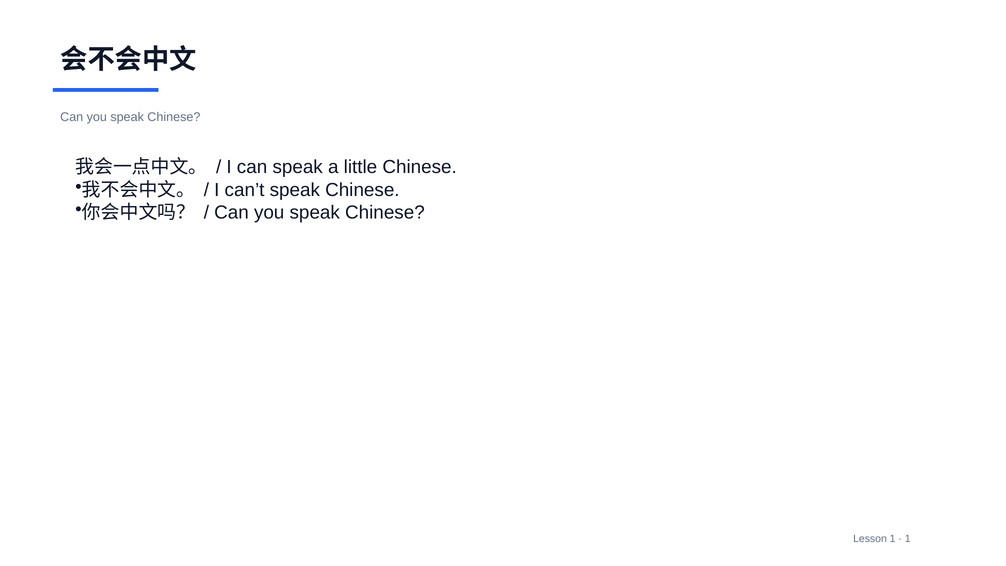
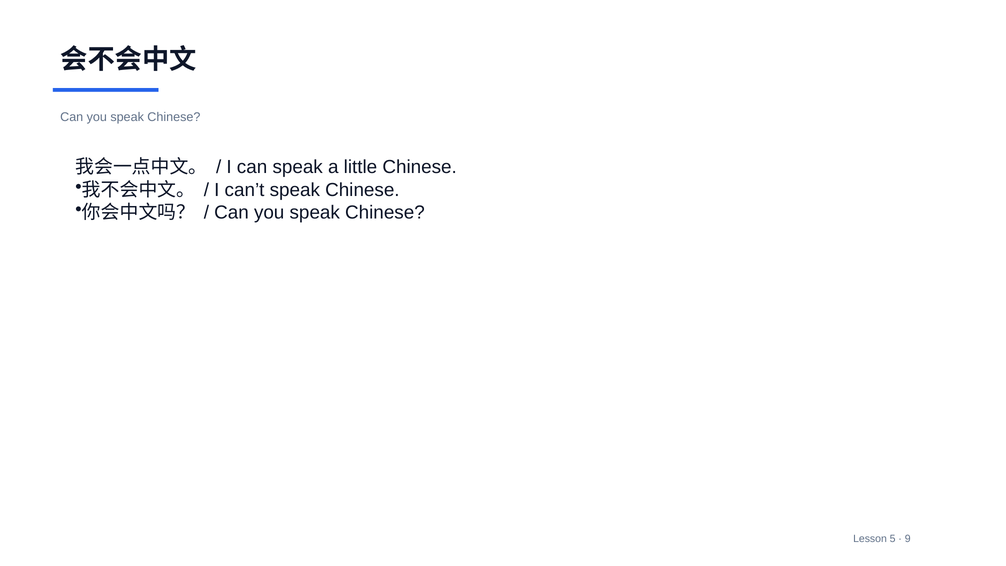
Lesson 1: 1 -> 5 (893, 539)
1: 1 -> 9 (908, 539)
